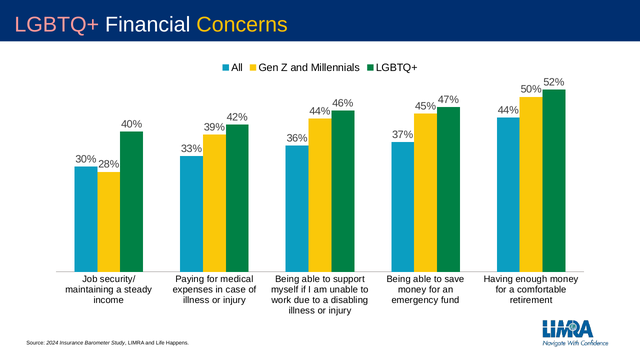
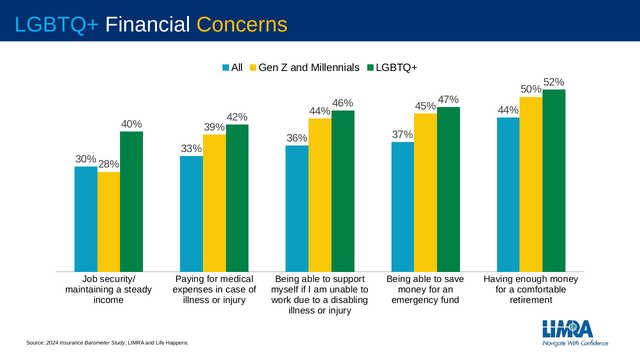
LGBTQ+ colour: pink -> light blue (57, 25)
